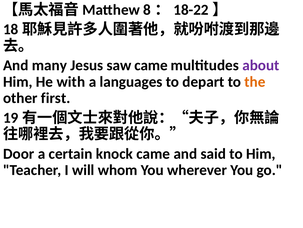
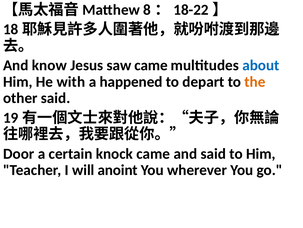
many: many -> know (49, 65)
about colour: purple -> blue (261, 65)
languages: languages -> happened (131, 82)
other first: first -> said (56, 98)
whom: whom -> anoint (118, 170)
